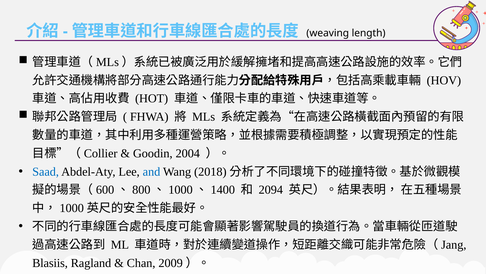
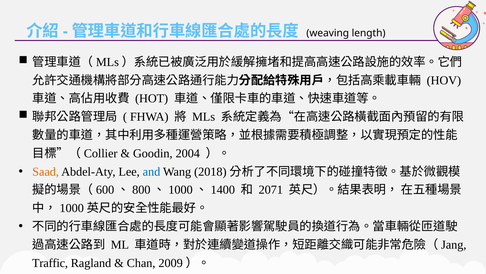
Saad colour: blue -> orange (46, 171)
2094: 2094 -> 2071 (271, 190)
Blasiis: Blasiis -> Traffic (50, 262)
